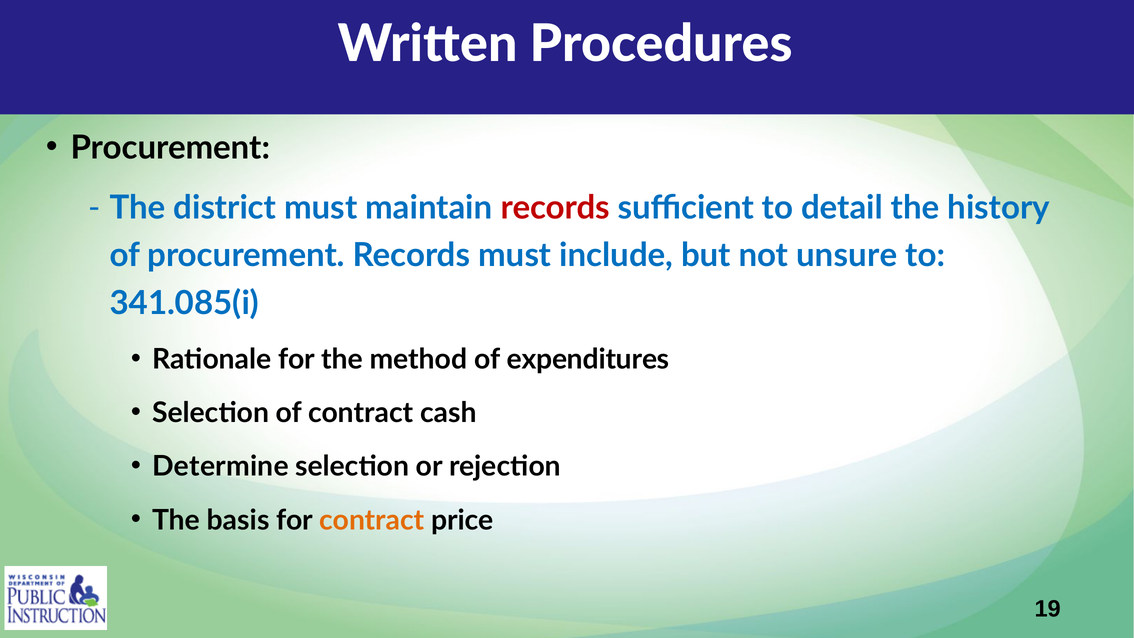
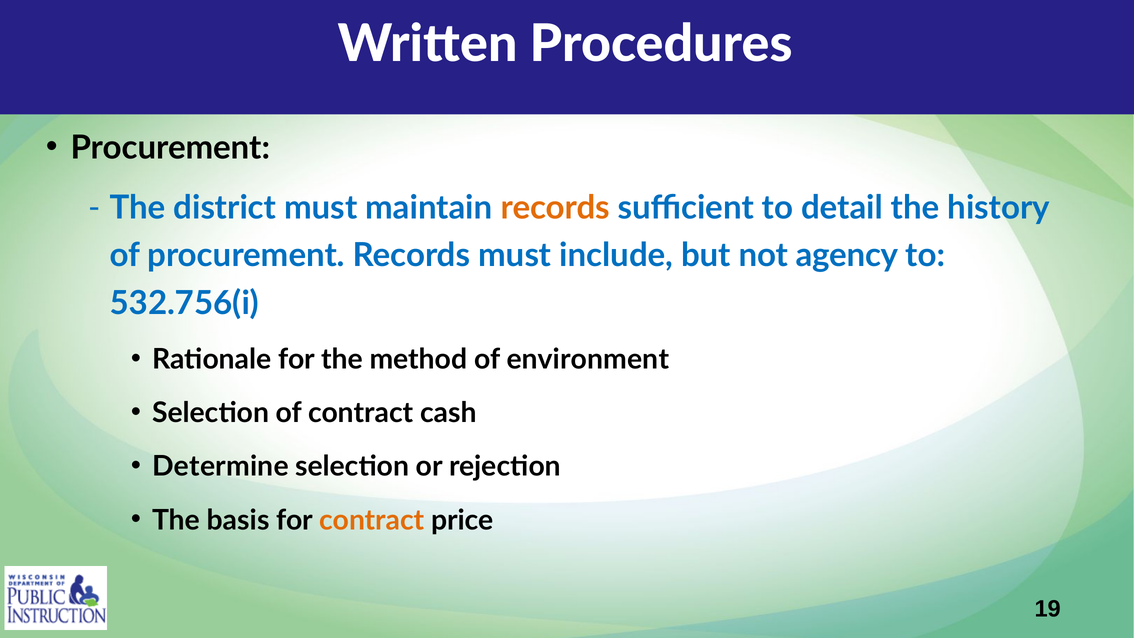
records colour: red -> orange (555, 208)
unsure: unsure -> agency (847, 256)
341.085(i: 341.085(i -> 532.756(i (184, 303)
expenditures: expenditures -> environment (588, 359)
